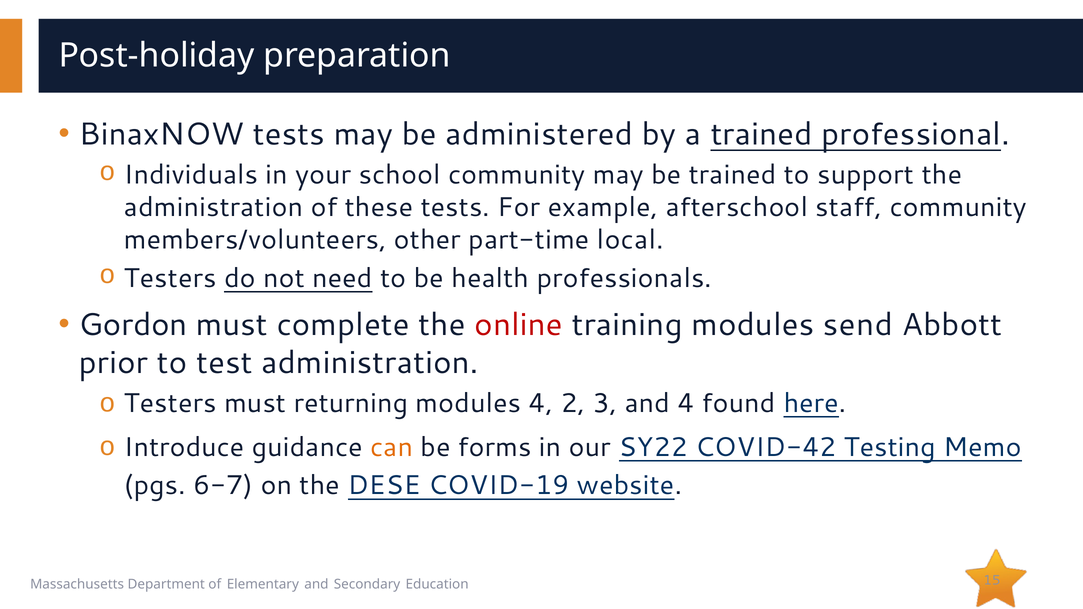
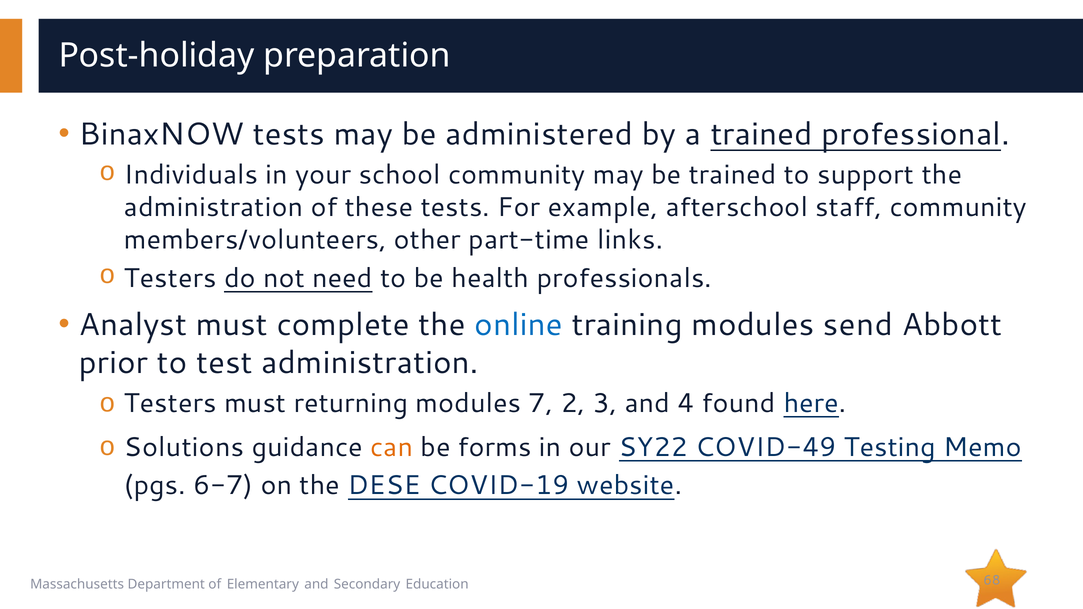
local: local -> links (630, 240)
Gordon: Gordon -> Analyst (133, 325)
online colour: red -> blue (519, 325)
modules 4: 4 -> 7 (541, 403)
Introduce: Introduce -> Solutions (184, 447)
COVID-42: COVID-42 -> COVID-49 (766, 447)
15: 15 -> 68 (992, 580)
